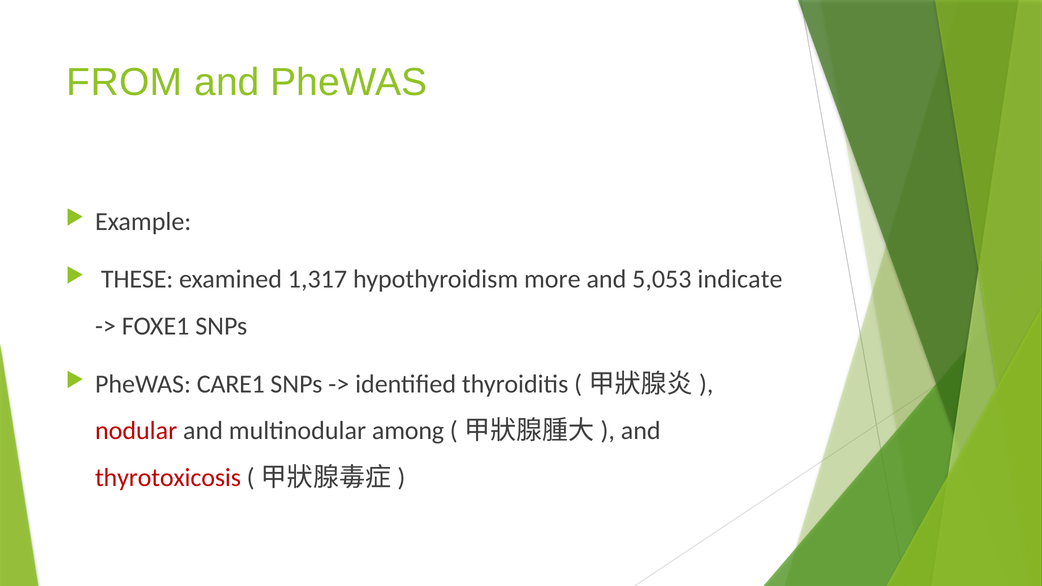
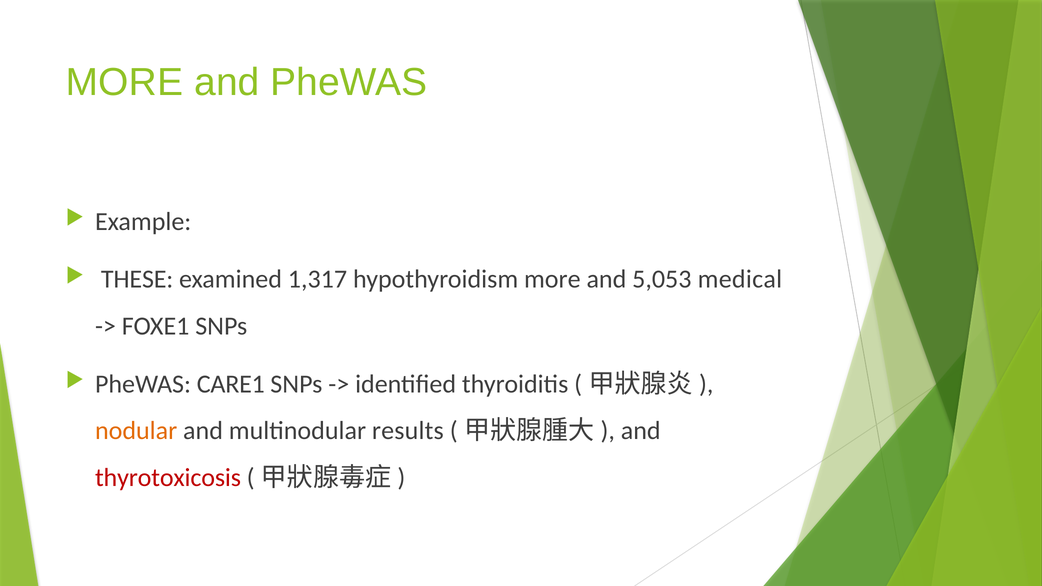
FROM: FROM -> MORE (125, 82)
indicate: indicate -> medical (740, 279)
nodular colour: red -> orange (136, 431)
among: among -> results (408, 431)
